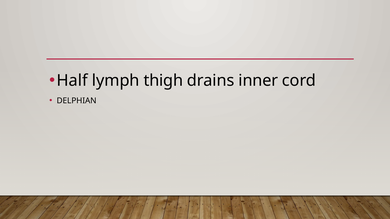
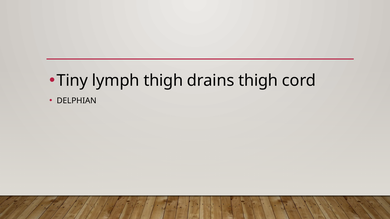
Half: Half -> Tiny (72, 81)
drains inner: inner -> thigh (258, 81)
